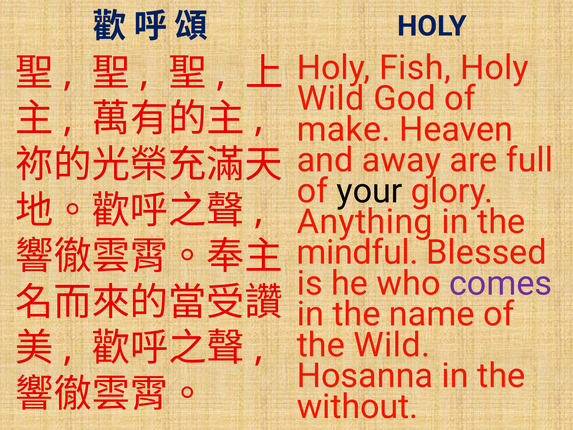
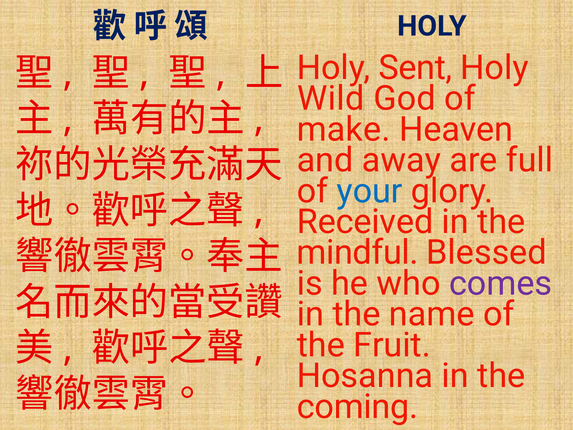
Fish: Fish -> Sent (415, 68)
your colour: black -> blue (370, 191)
Anything: Anything -> Received (365, 222)
the Wild: Wild -> Fruit (392, 345)
without: without -> coming (357, 406)
